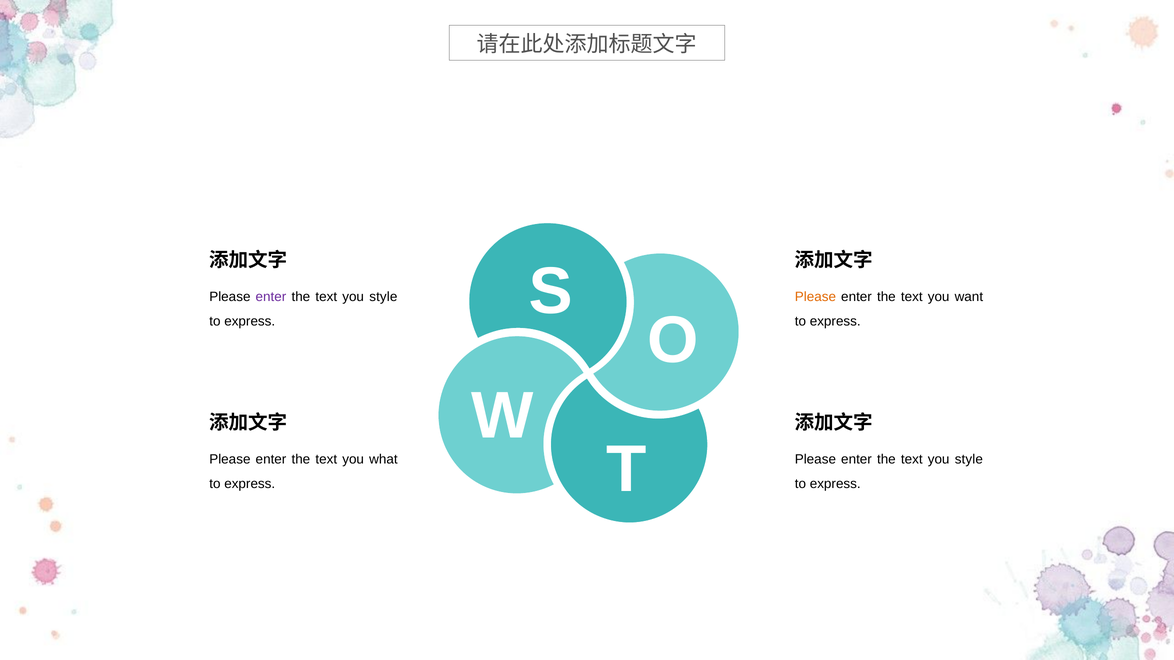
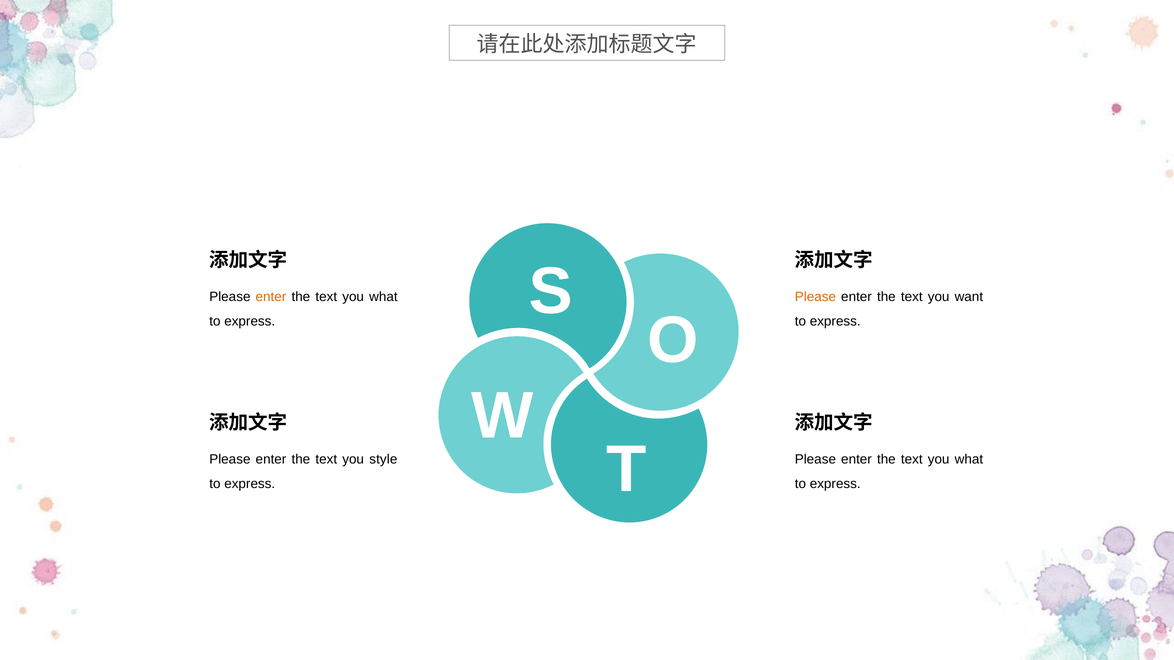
enter colour: purple -> orange (271, 297)
style: style -> what (383, 297)
what: what -> style (383, 460)
style: style -> what (969, 460)
